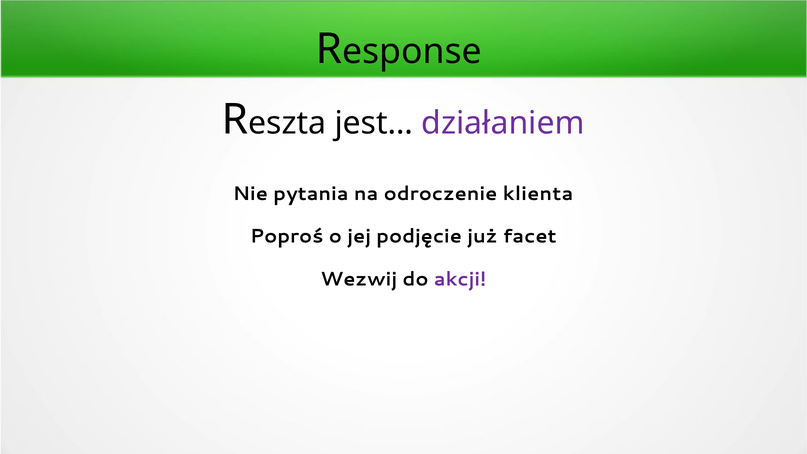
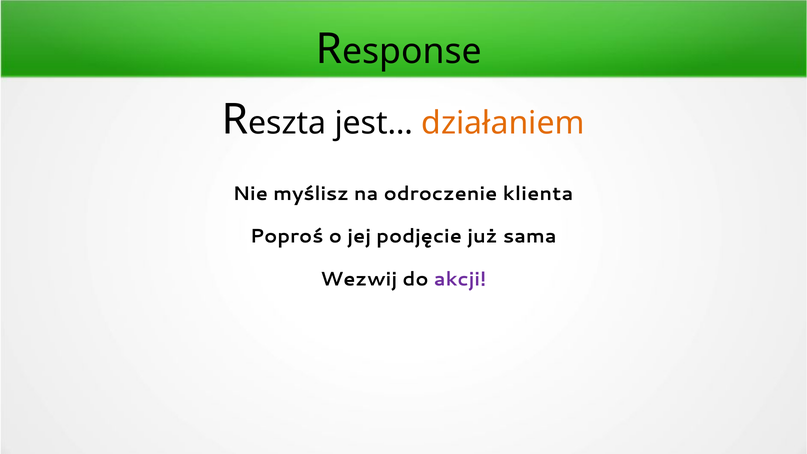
działaniem colour: purple -> orange (503, 123)
pytania: pytania -> myślisz (311, 194)
facet: facet -> sama (530, 236)
